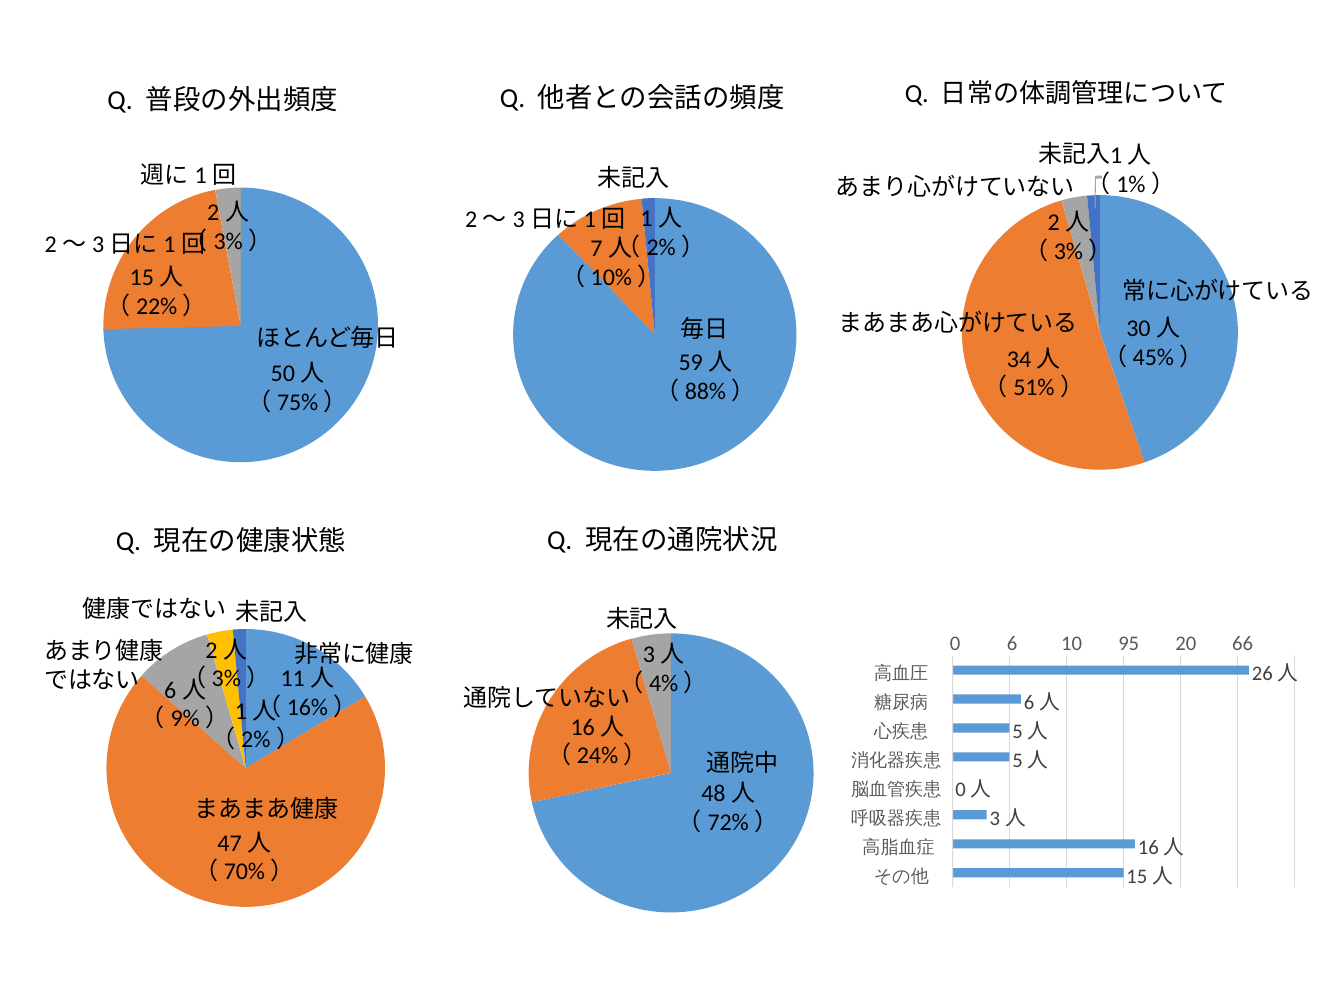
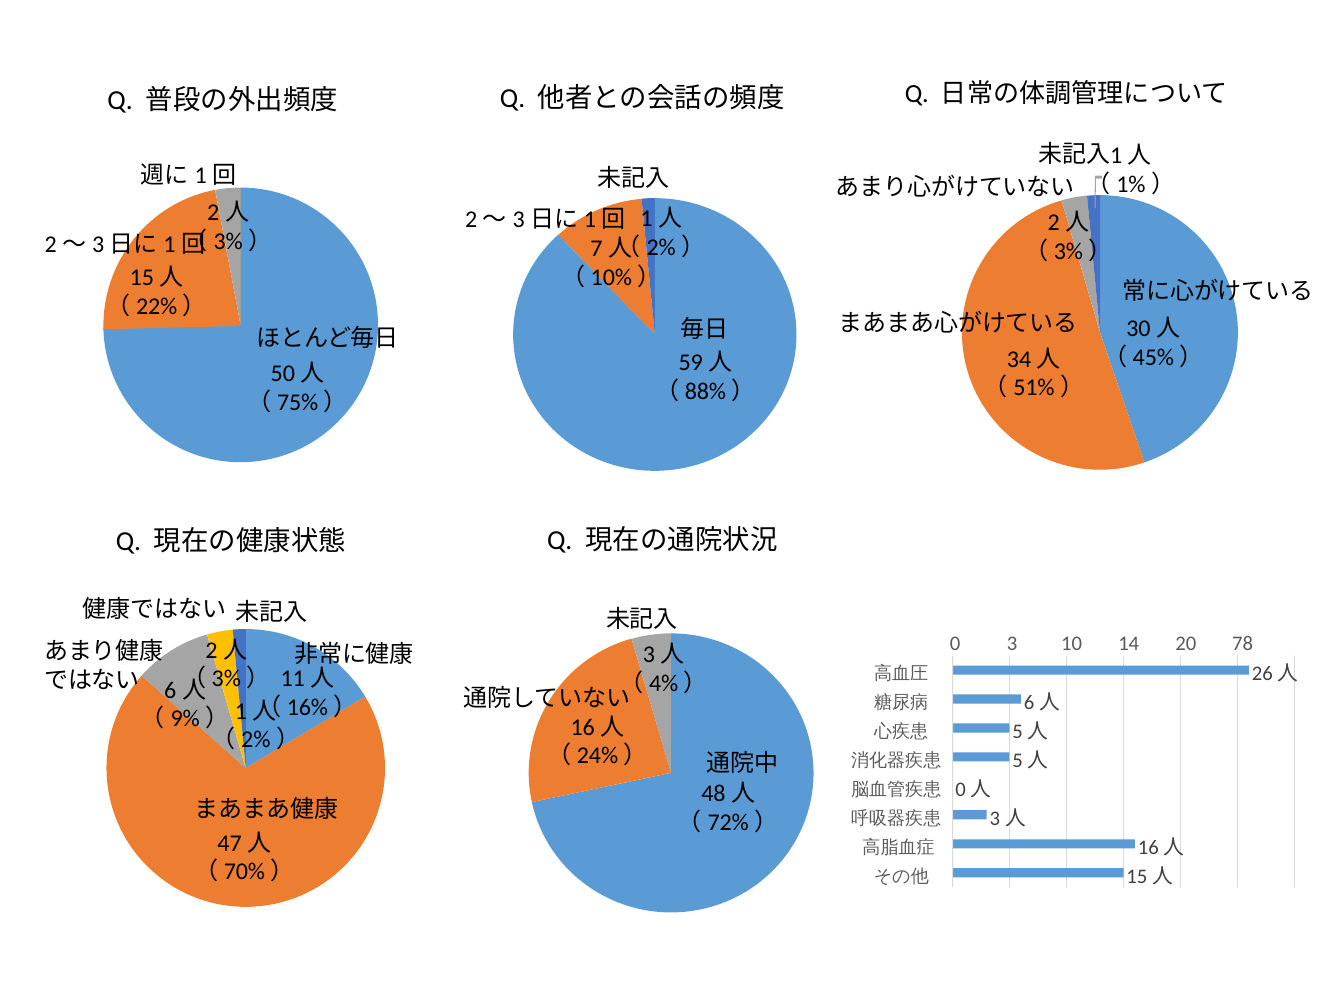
6: 6 -> 3 (1012, 644)
95: 95 -> 14 (1129, 644)
66: 66 -> 78 (1243, 644)
